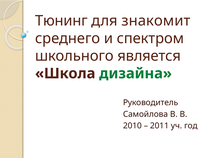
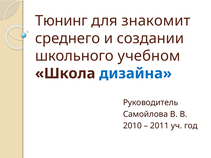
спектром: спектром -> создании (150, 38)
является: является -> учебном (149, 56)
дизайна colour: green -> blue (136, 74)
